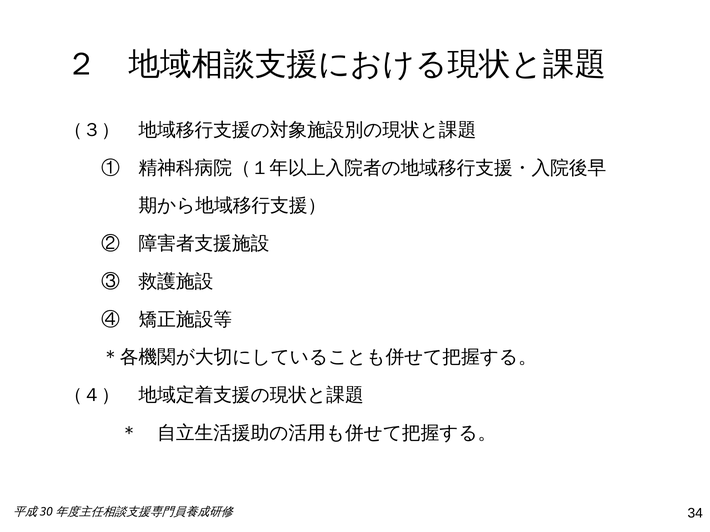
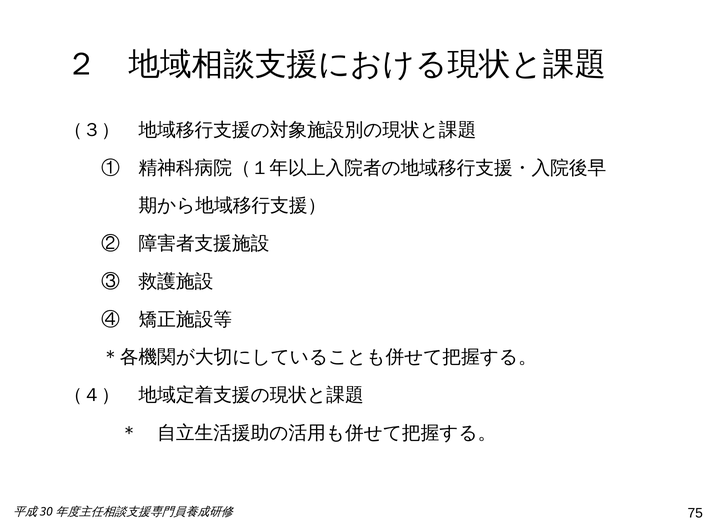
34: 34 -> 75 (695, 514)
